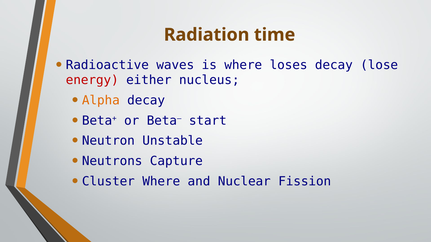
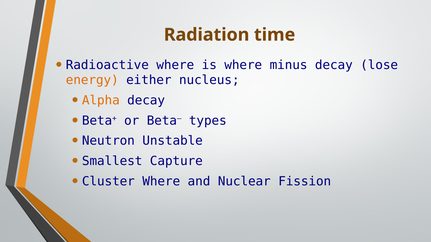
Radioactive waves: waves -> where (175, 65)
loses: loses -> minus (289, 65)
energy colour: red -> orange (92, 80)
start: start -> types (208, 121)
Neutrons: Neutrons -> Smallest (112, 161)
